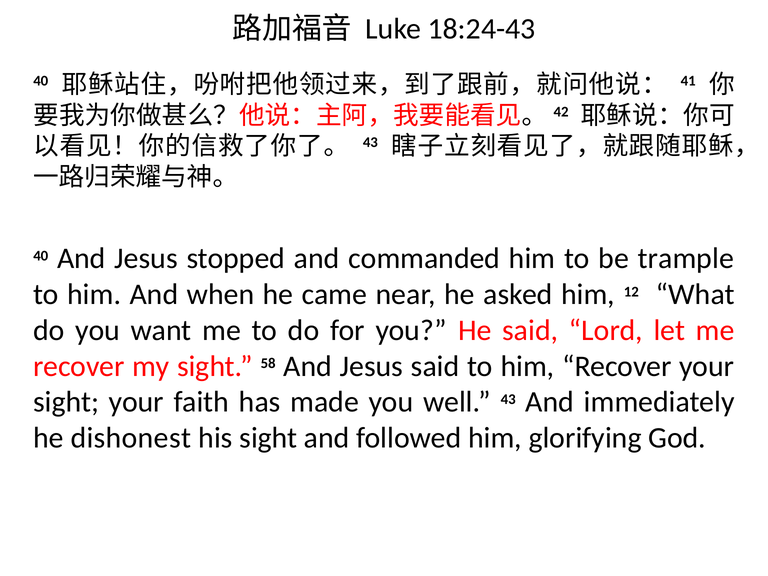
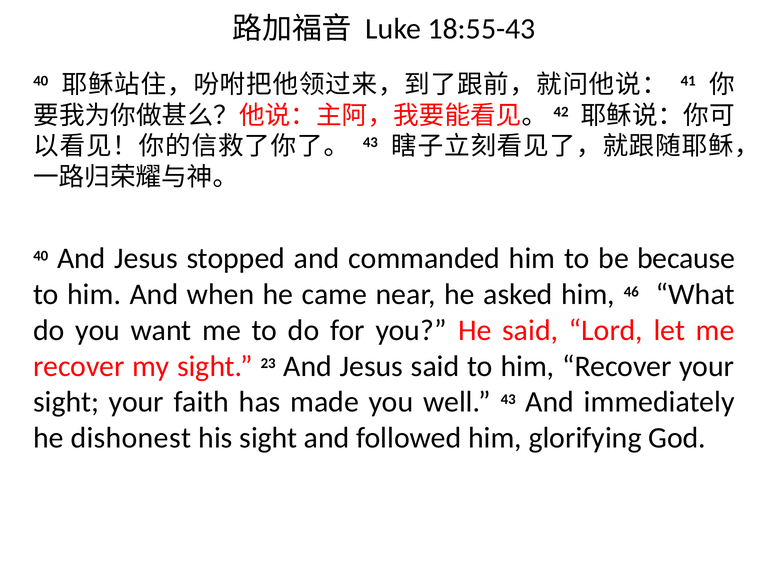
18:24-43: 18:24-43 -> 18:55-43 (482, 29)
trample: trample -> because (686, 259)
12: 12 -> 46 (631, 292)
58: 58 -> 23 (268, 363)
